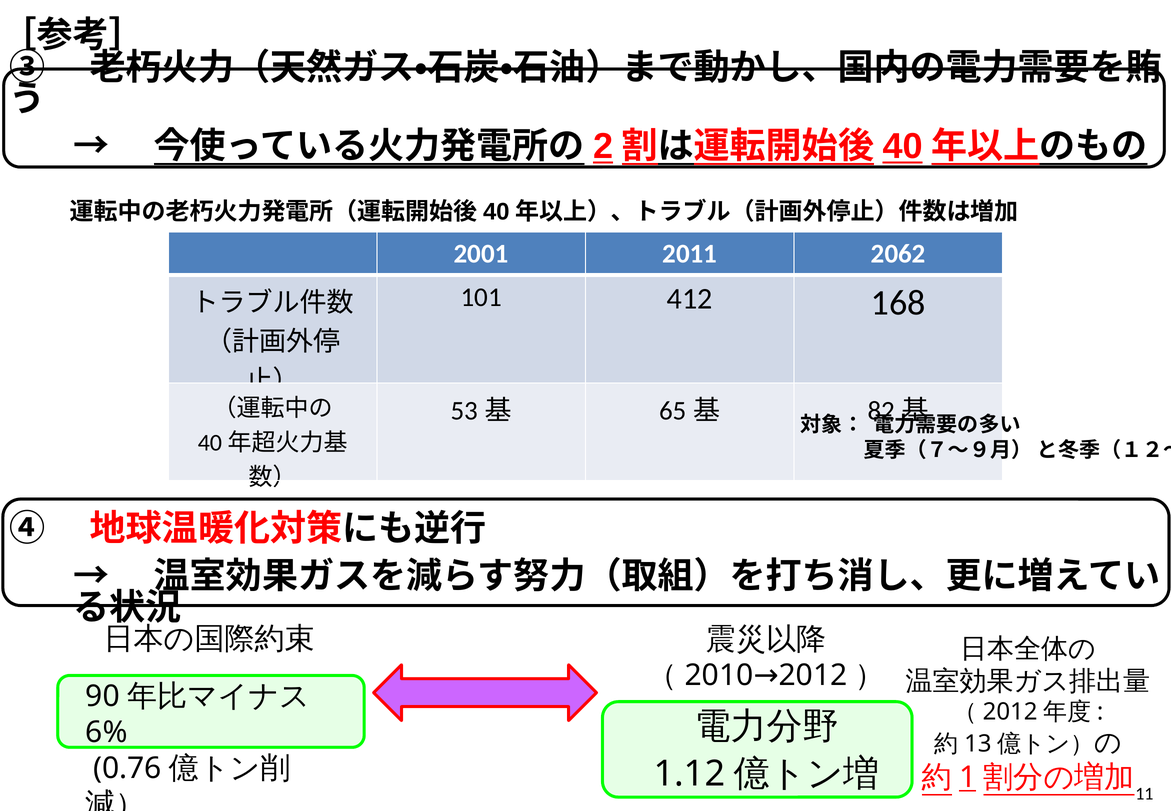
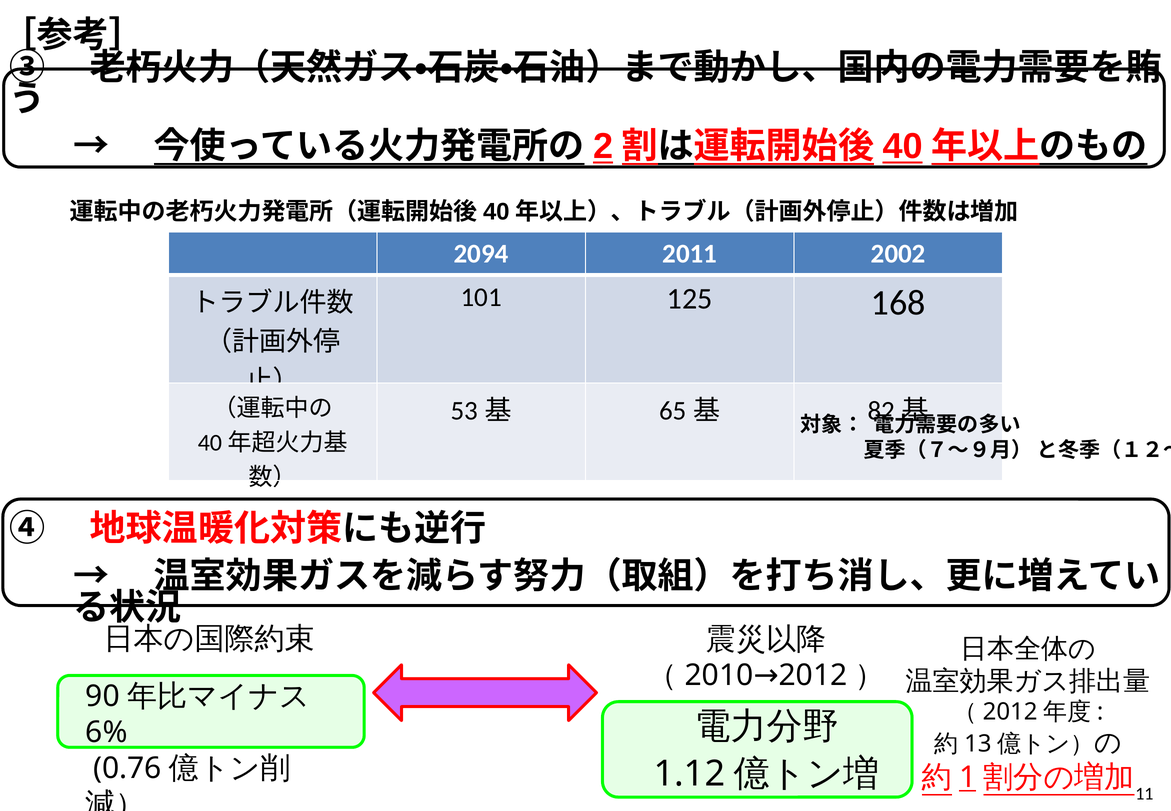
2001: 2001 -> 2094 (481, 254)
2062: 2062 -> 2002 (898, 254)
412: 412 -> 125 (690, 299)
